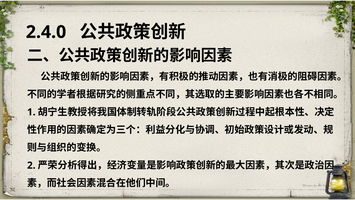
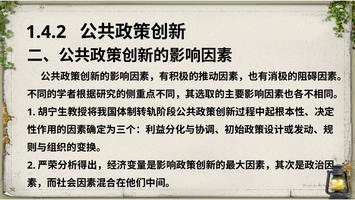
2.4.0: 2.4.0 -> 1.4.2 (46, 32)
